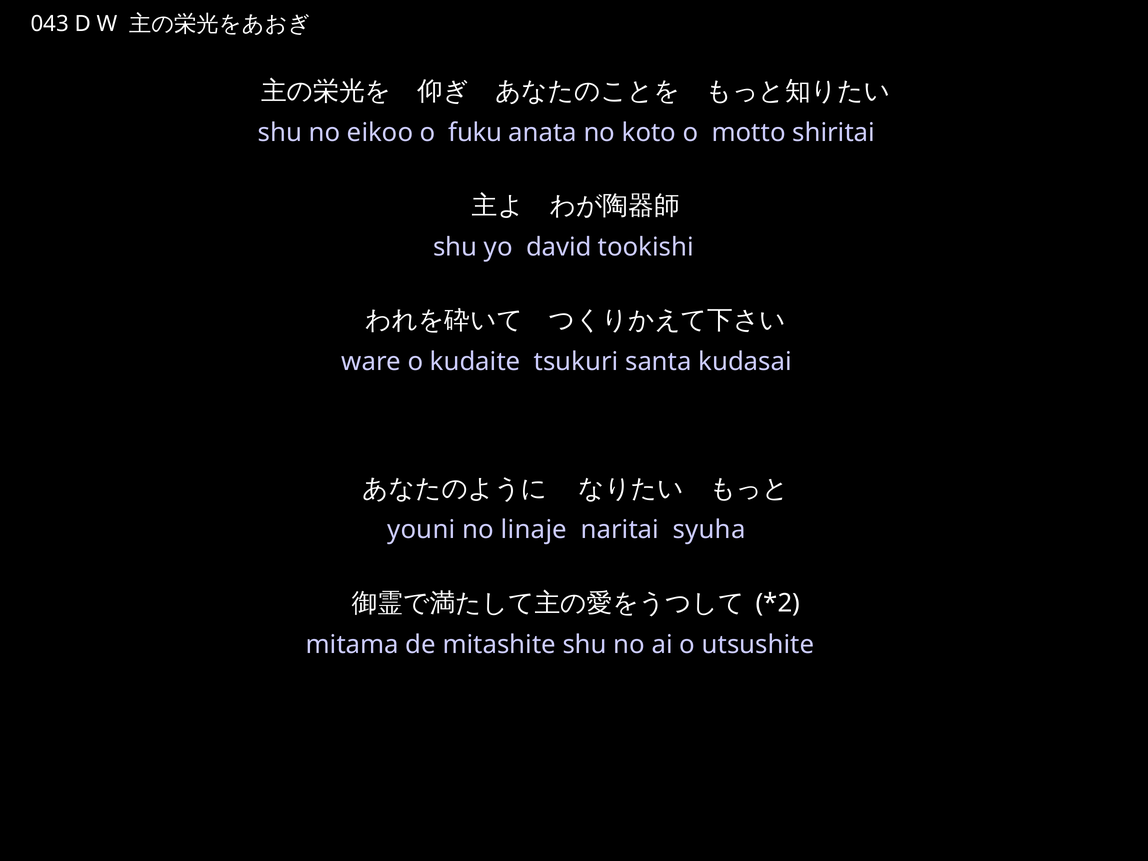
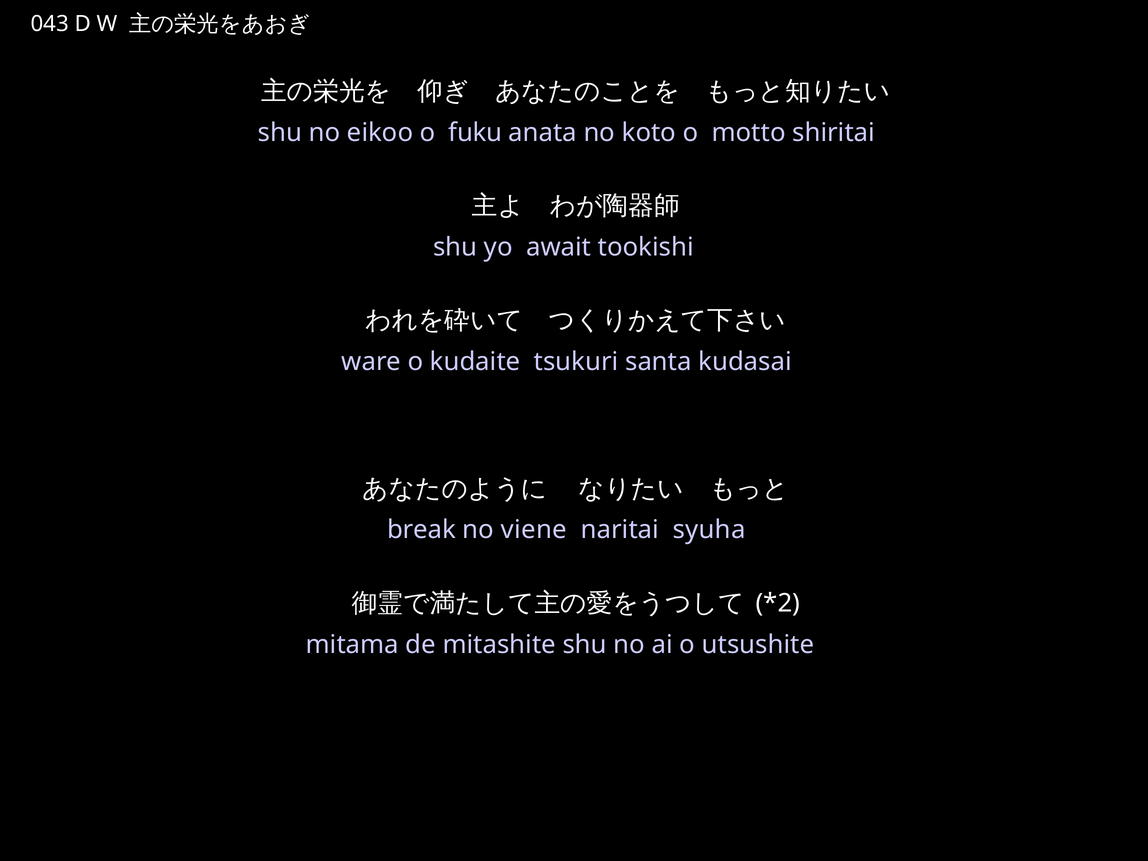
david: david -> await (559, 247)
youni: youni -> break (421, 530)
linaje: linaje -> viene (534, 530)
